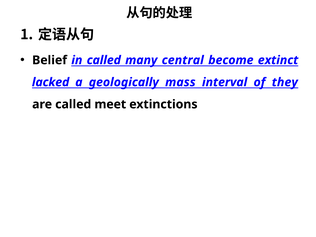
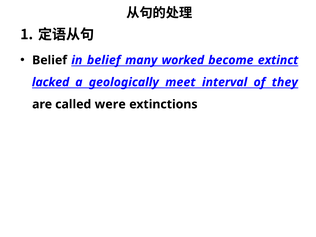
in called: called -> belief (104, 60)
central: central -> worked (183, 60)
mass: mass -> meet (180, 82)
meet: meet -> were (110, 104)
